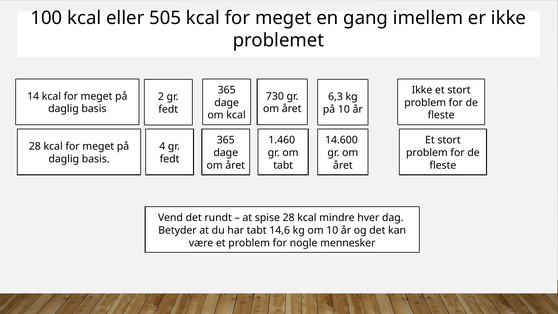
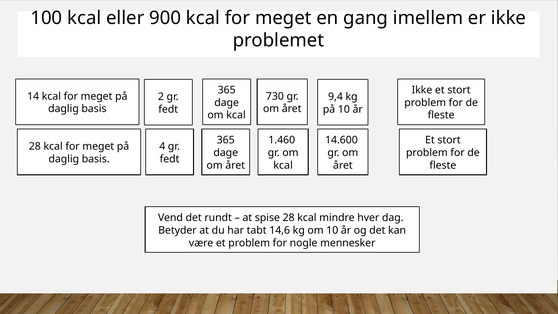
505: 505 -> 900 (165, 18)
6,3: 6,3 -> 9,4 (335, 97)
tabt: tabt -> kcal (283, 165)
